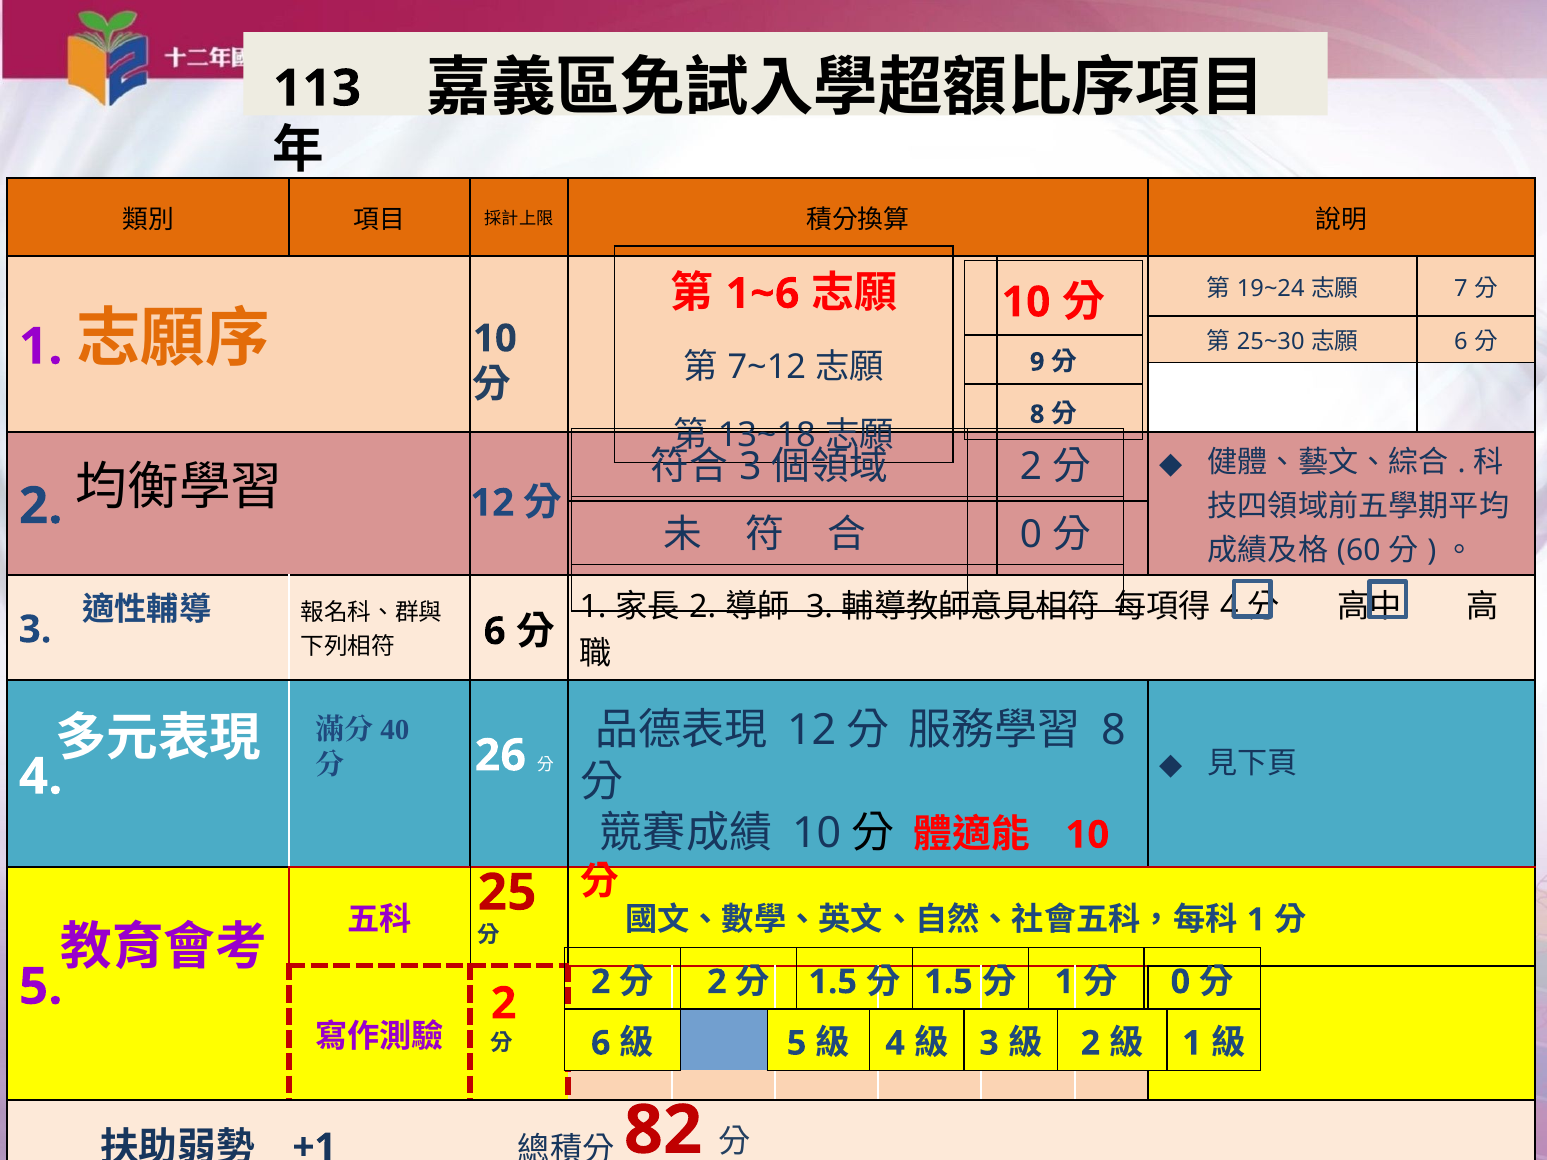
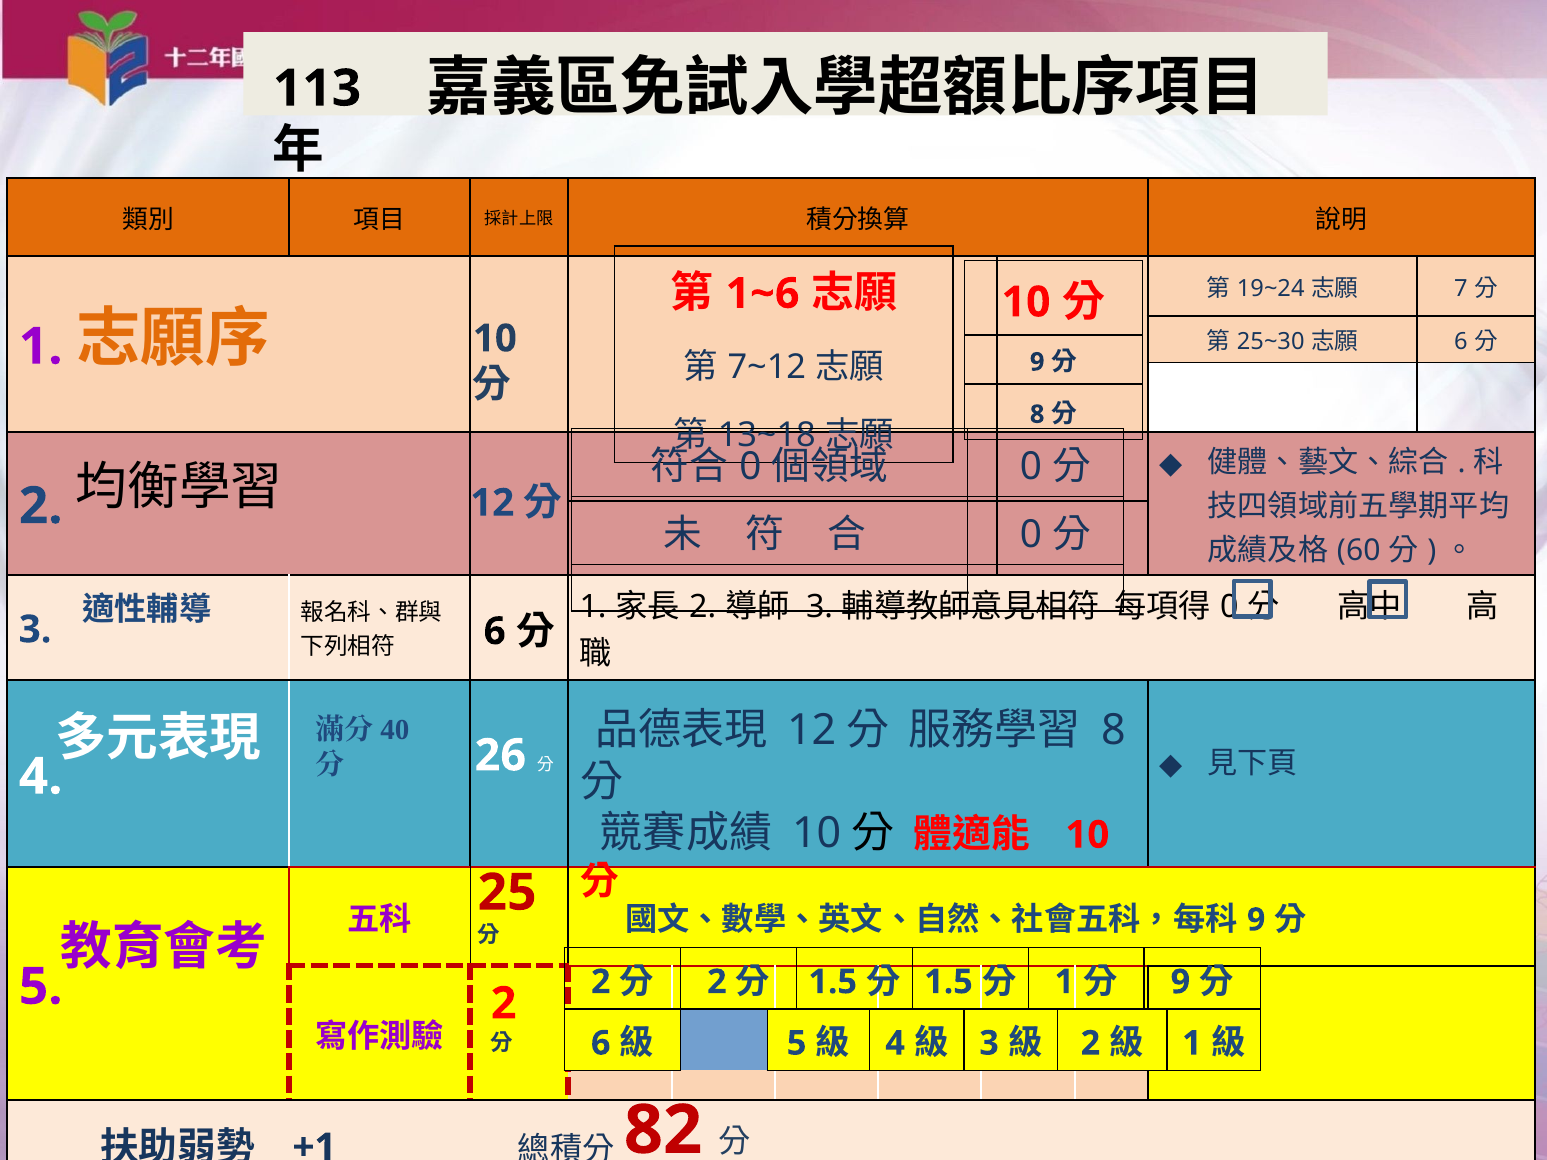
3: 3 -> 0 (750, 467)
2: 2 -> 0 (1031, 467)
4: 4 -> 0 (1229, 607)
1: 1 -> 9 (1256, 920)
0: 0 -> 9 (1180, 982)
